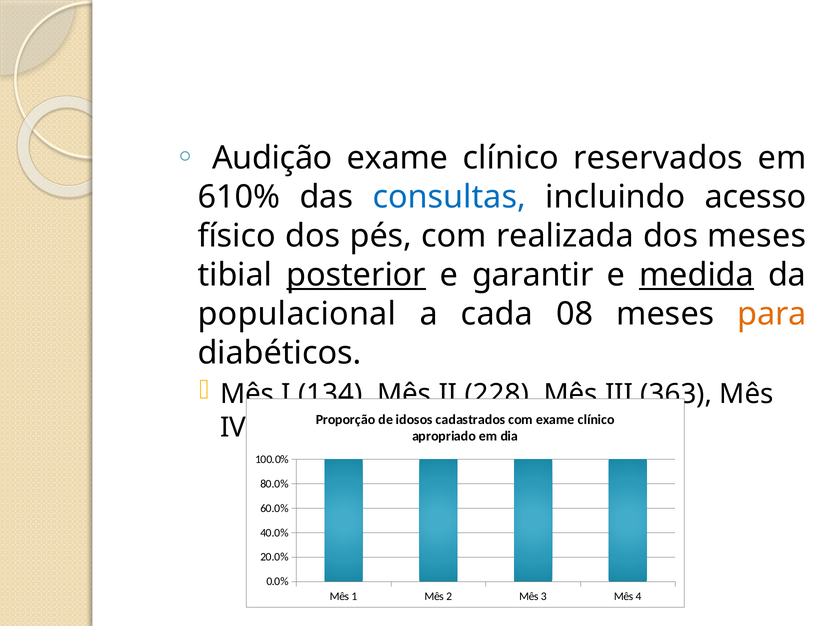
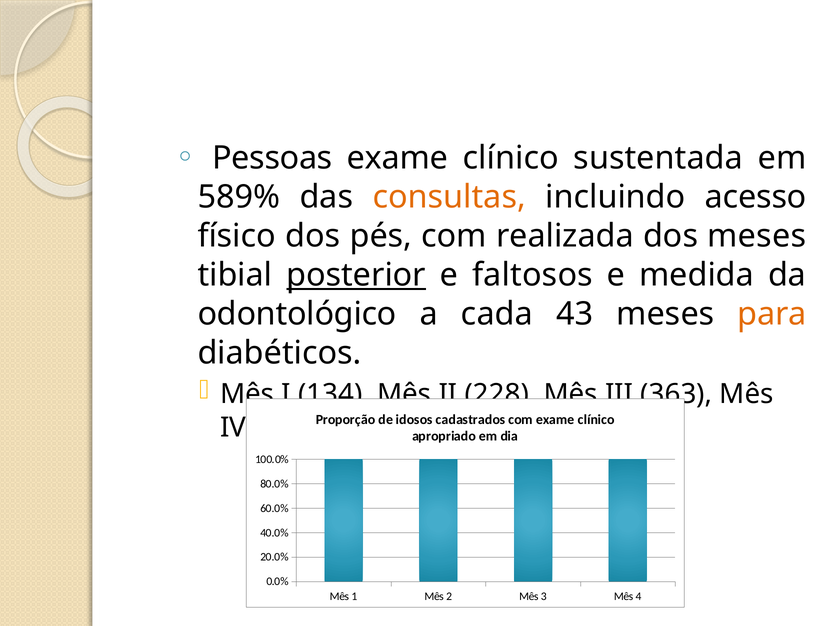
Audição: Audição -> Pessoas (272, 158)
reservados: reservados -> sustentada (658, 158)
610%: 610% -> 589% (239, 197)
consultas colour: blue -> orange (449, 197)
garantir: garantir -> faltosos (533, 275)
medida underline: present -> none (697, 275)
populacional: populacional -> odontológico (297, 314)
08: 08 -> 43 (575, 314)
